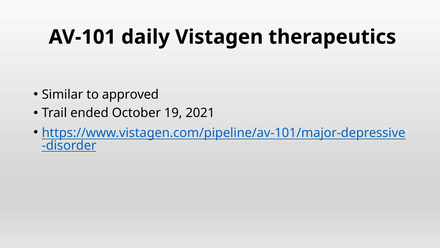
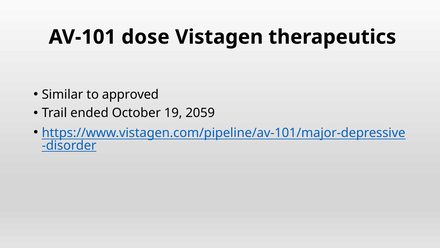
daily: daily -> dose (145, 37)
2021: 2021 -> 2059 (200, 113)
